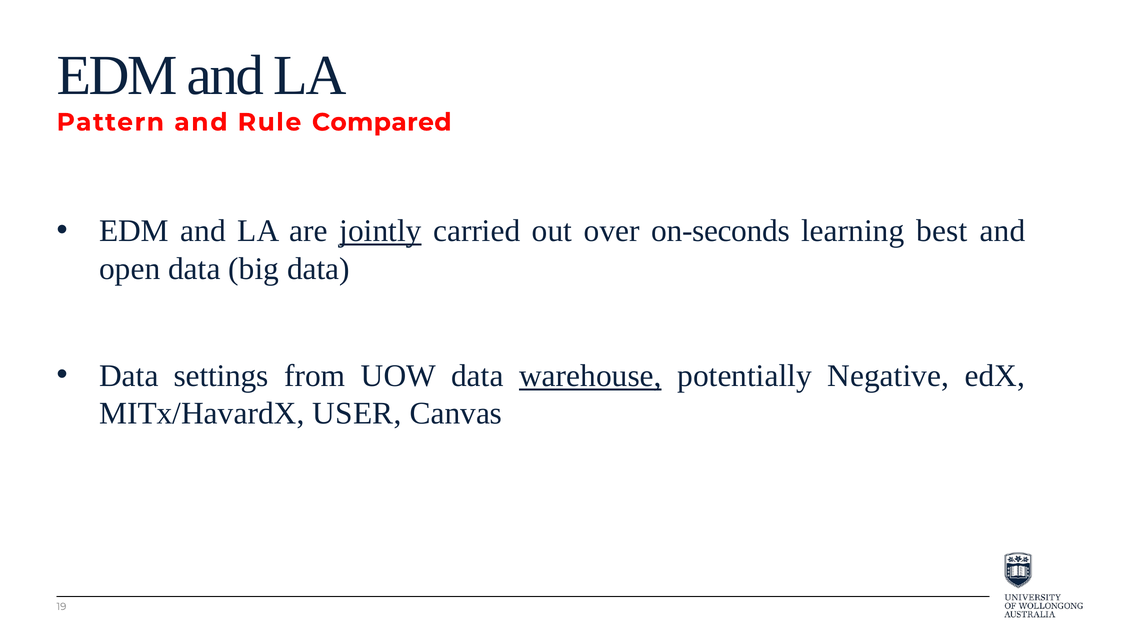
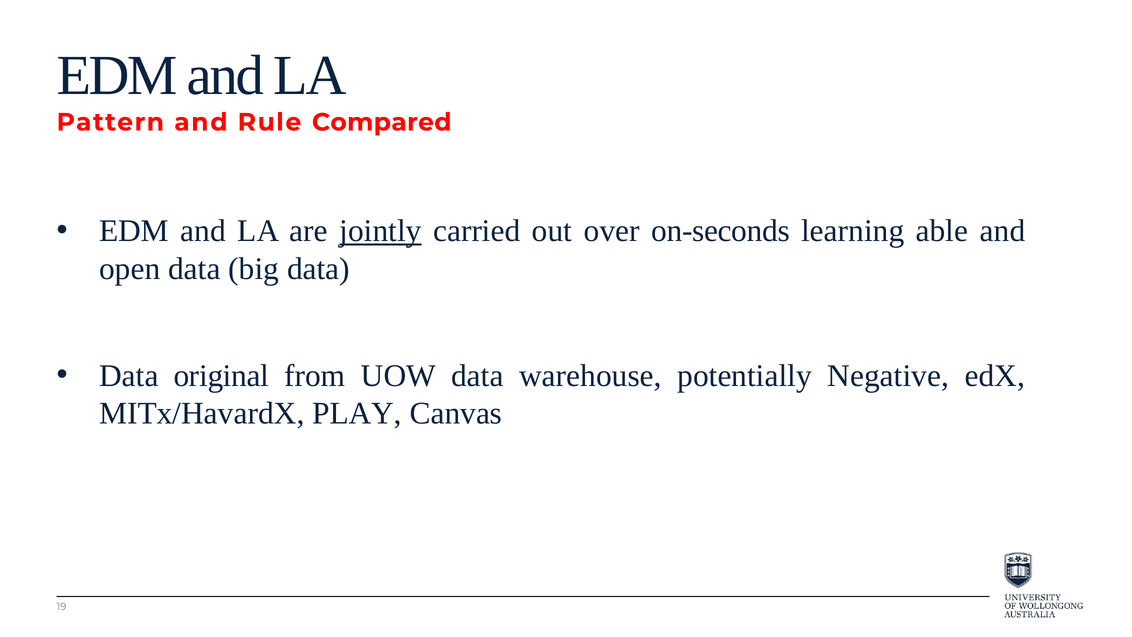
best: best -> able (942, 231)
settings: settings -> original (221, 376)
warehouse underline: present -> none (590, 376)
USER: USER -> PLAY (357, 413)
